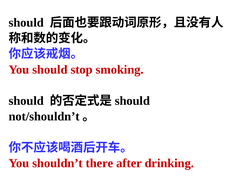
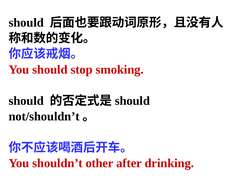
there: there -> other (100, 163)
